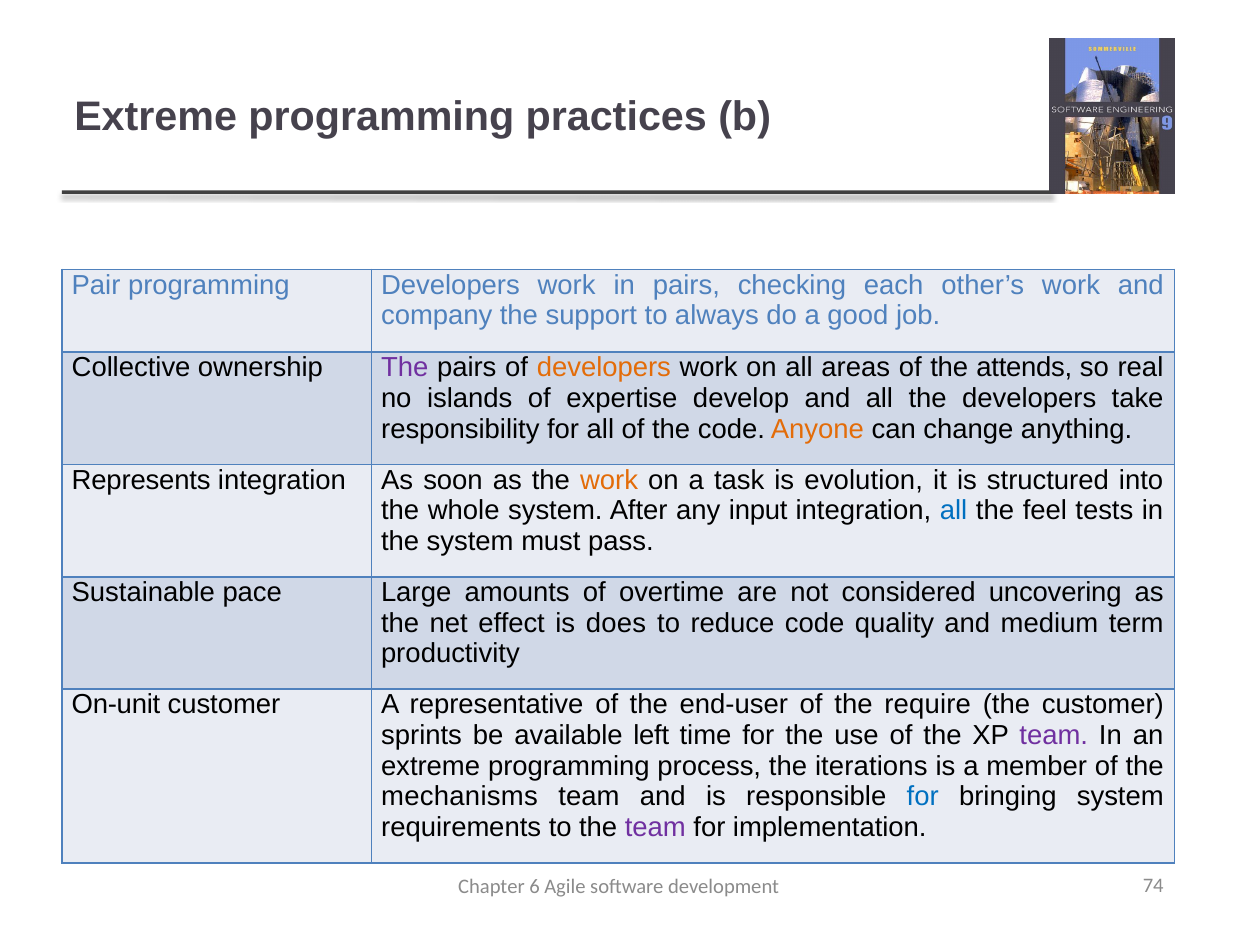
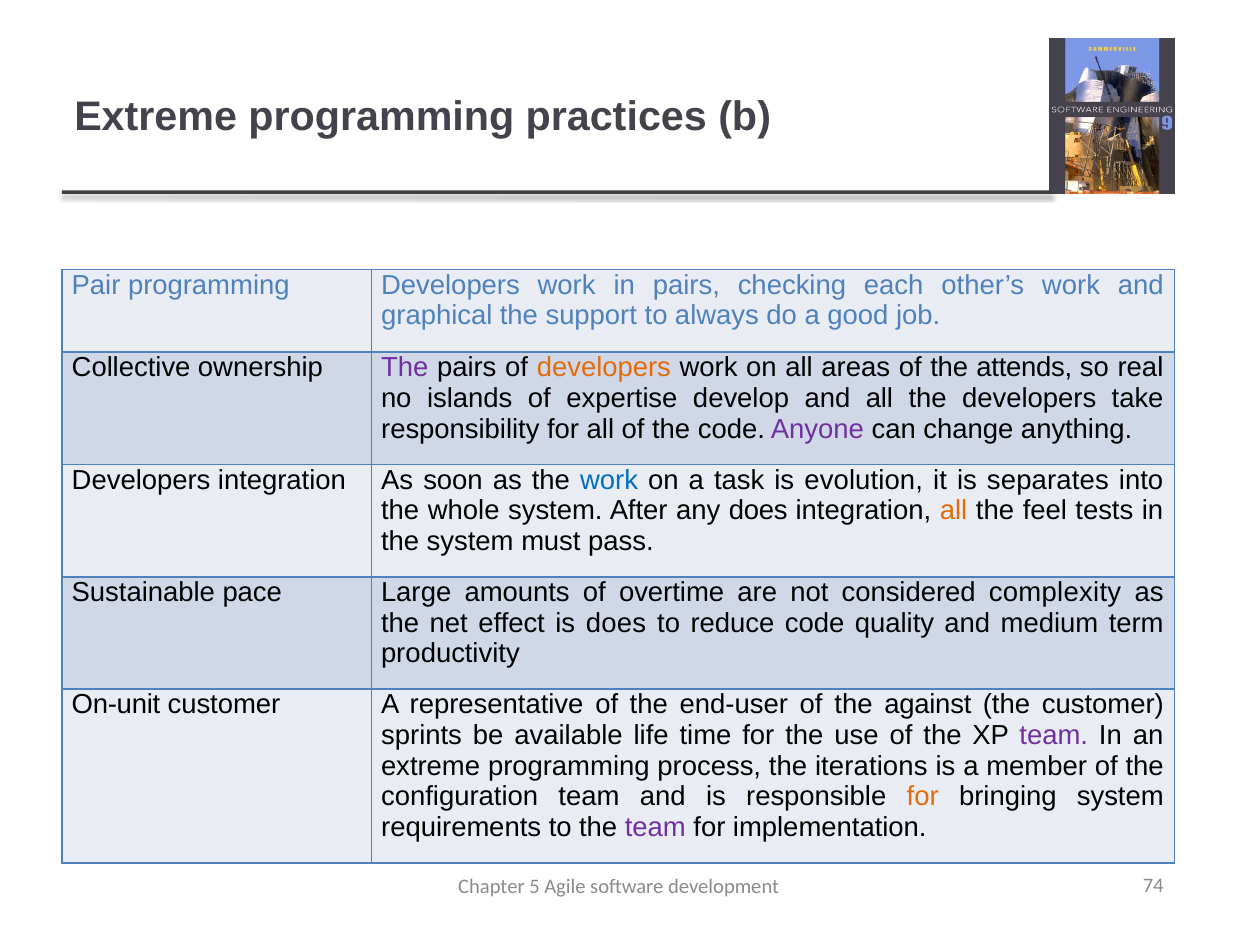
company: company -> graphical (437, 316)
Anyone colour: orange -> purple (817, 429)
Represents: Represents -> Developers (141, 480)
work colour: orange -> blue (609, 480)
structured: structured -> separates (1048, 480)
any input: input -> does (758, 511)
all colour: blue -> orange (954, 511)
uncovering: uncovering -> complexity (1055, 593)
require: require -> against (928, 705)
left: left -> life (651, 736)
mechanisms: mechanisms -> configuration (460, 797)
for colour: blue -> orange (923, 797)
6: 6 -> 5 (535, 887)
